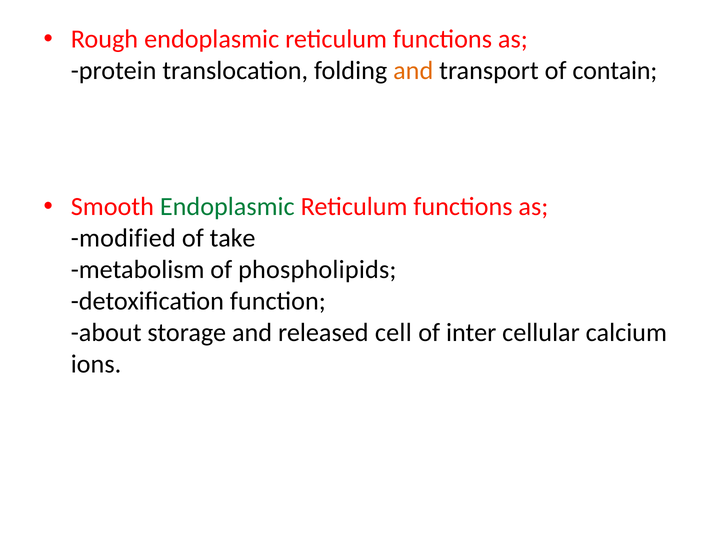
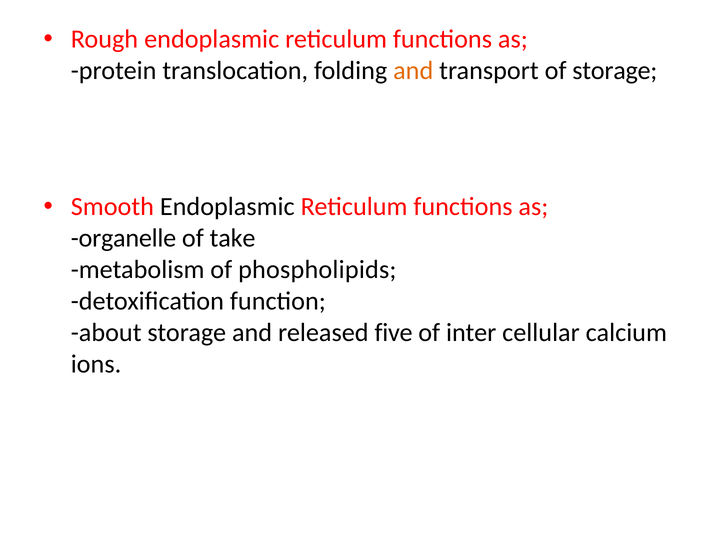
of contain: contain -> storage (615, 71)
Endoplasmic colour: green -> black (227, 207)
modified: modified -> organelle (124, 238)
cell: cell -> five (394, 333)
